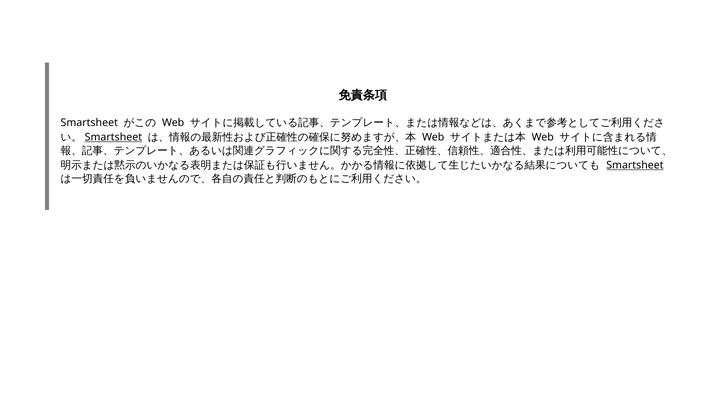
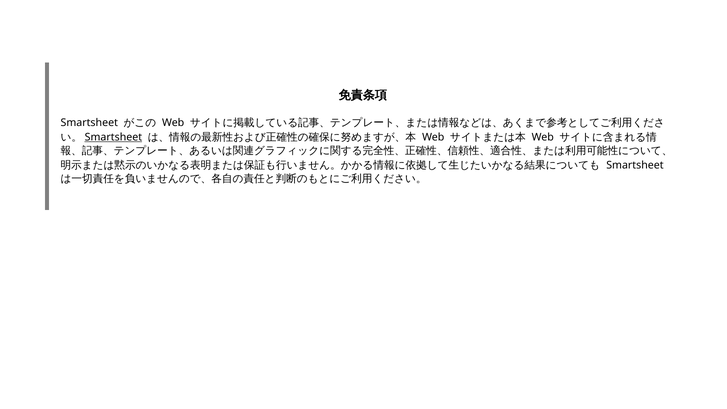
Smartsheet underline: present -> none (635, 165)
